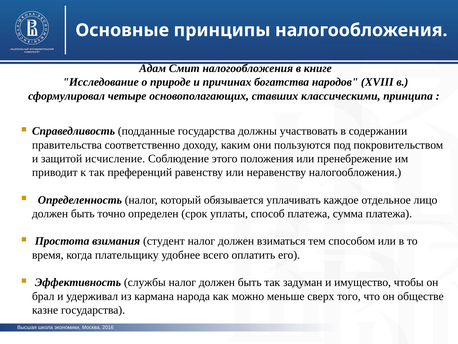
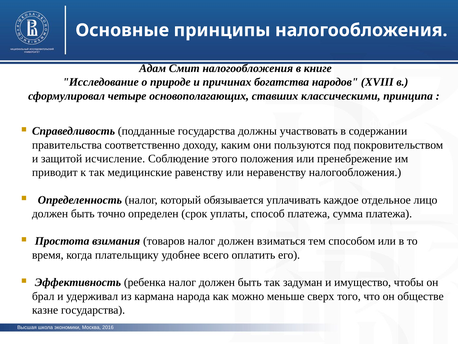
преференций: преференций -> медицинские (140, 172)
студент: студент -> товаров (164, 241)
службы: службы -> ребенка (145, 282)
